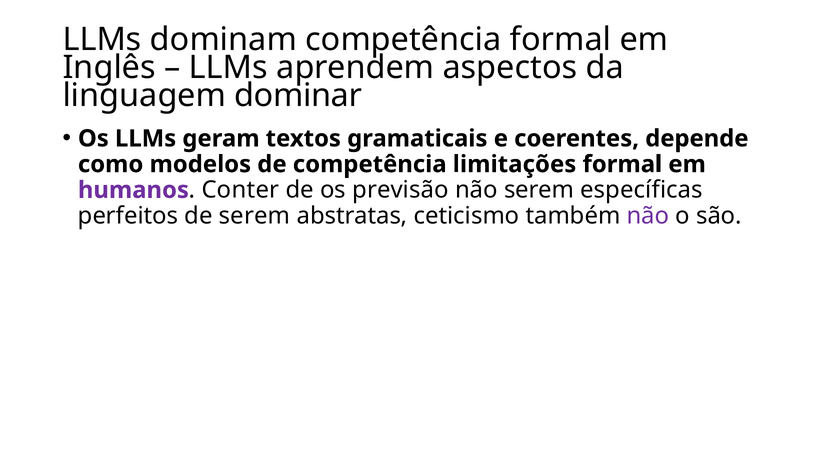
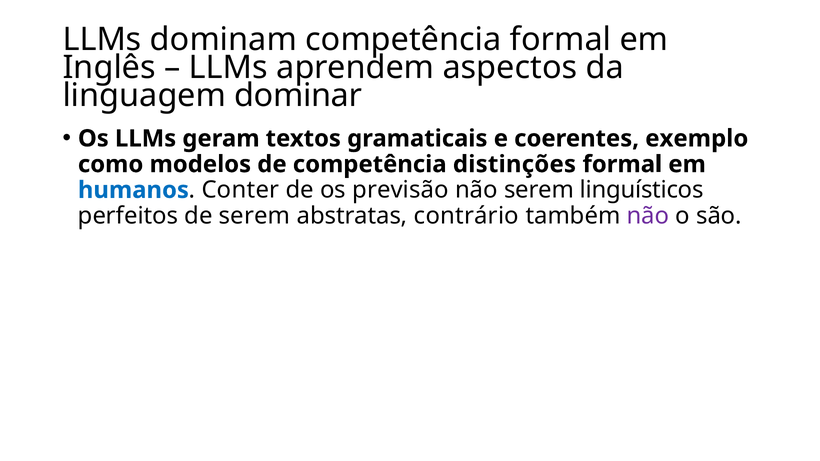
depende: depende -> exemplo (697, 139)
limitações: limitações -> distinções (514, 164)
humanos colour: purple -> blue (133, 190)
específicas: específicas -> linguísticos (642, 190)
ceticismo: ceticismo -> contrário (466, 216)
